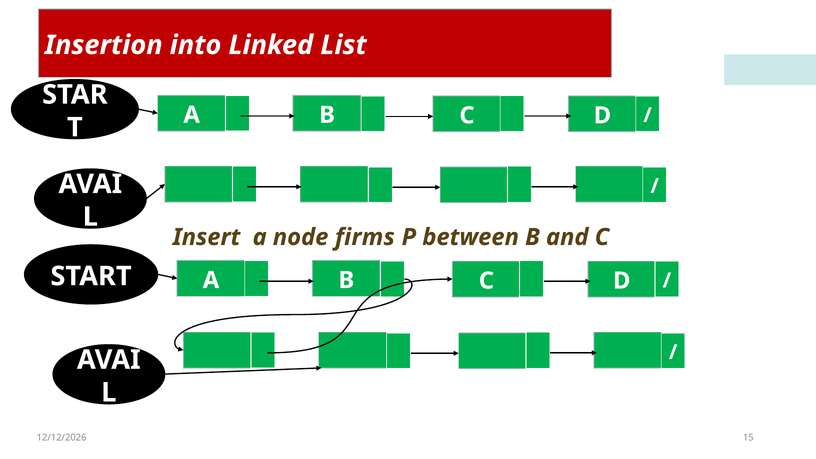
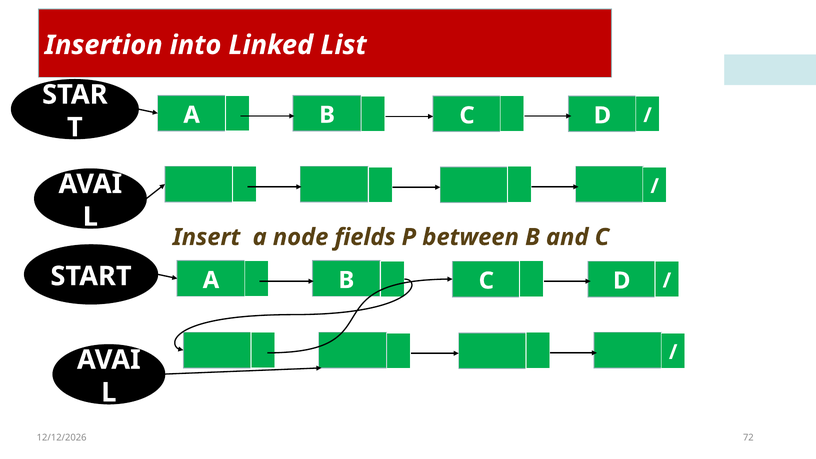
firms: firms -> fields (365, 237)
15: 15 -> 72 (748, 438)
